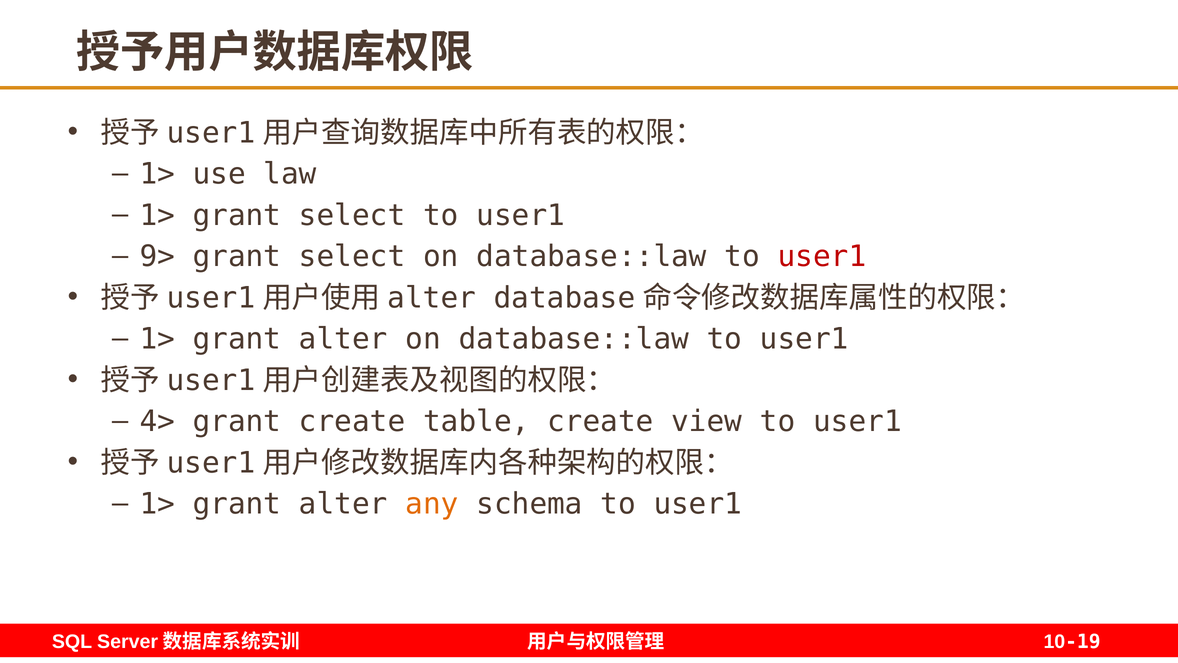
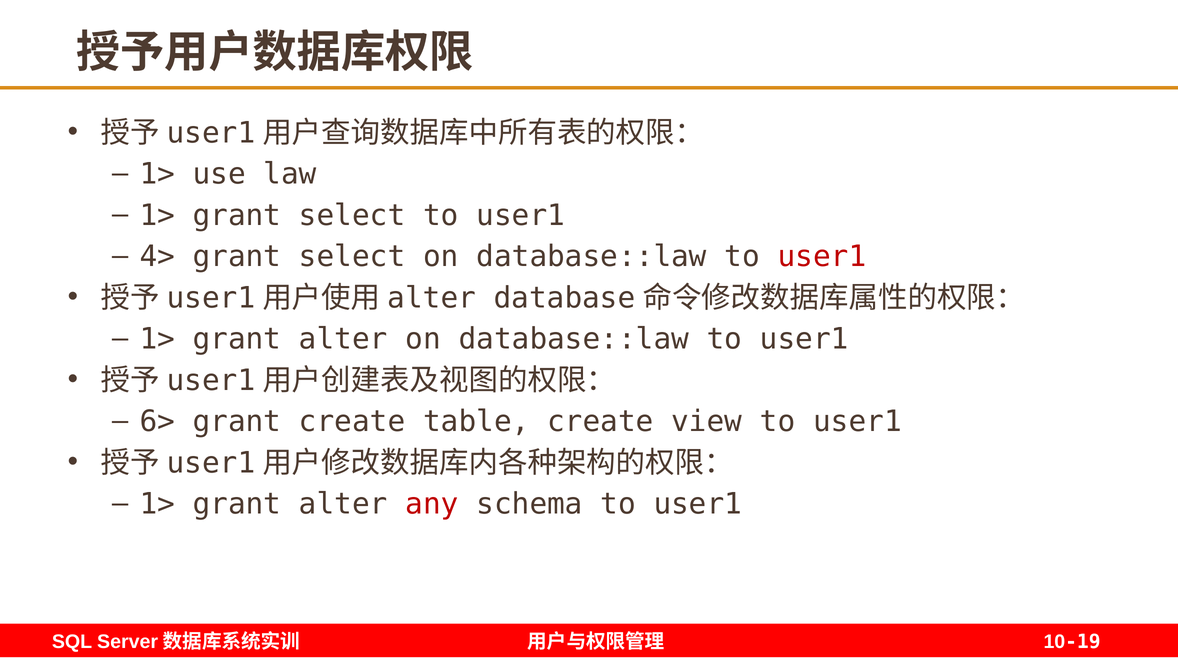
9>: 9> -> 4> (157, 256)
4>: 4> -> 6> (157, 421)
any colour: orange -> red (432, 504)
